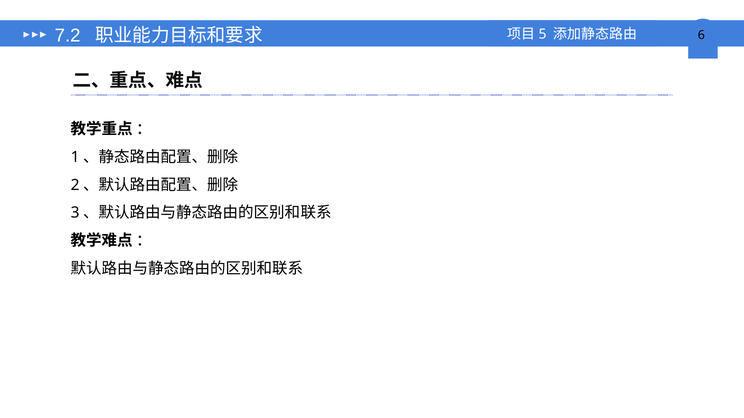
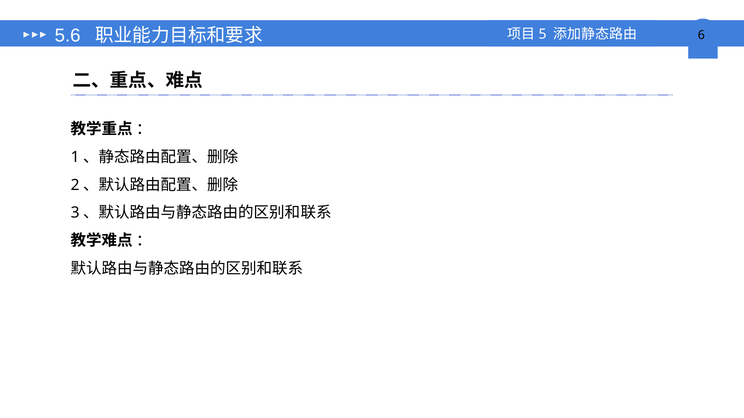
7.2: 7.2 -> 5.6 (68, 36)
